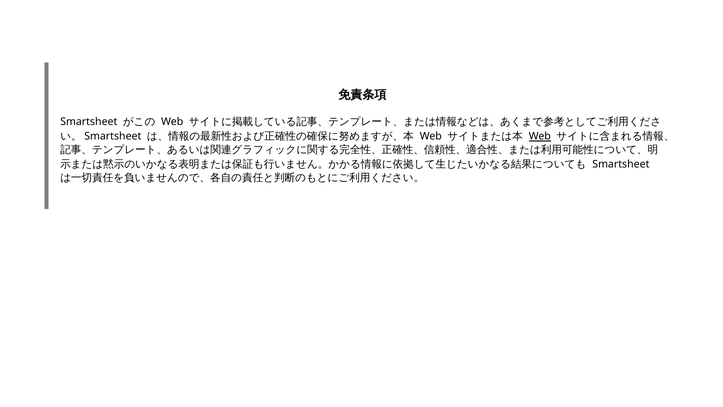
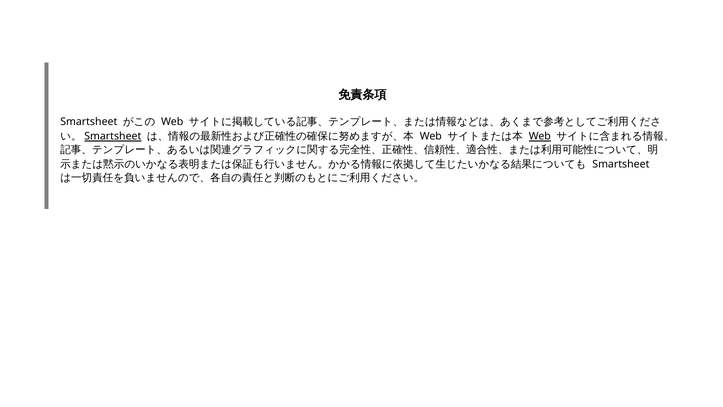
Smartsheet underline: none -> present (113, 136)
